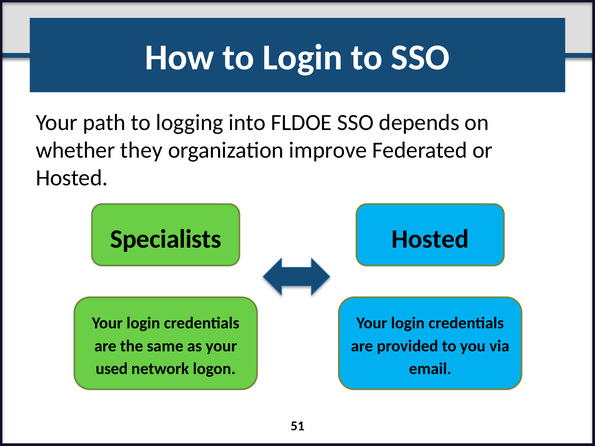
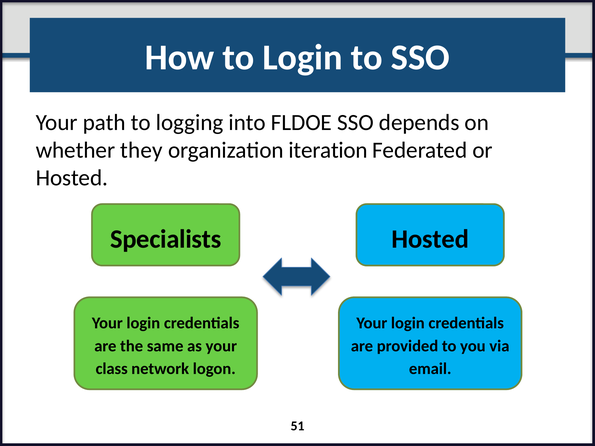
improve: improve -> iteration (328, 150)
used: used -> class (112, 369)
